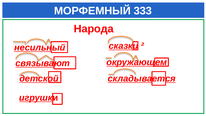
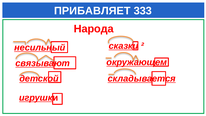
МОРФЕМНЫЙ: МОРФЕМНЫЙ -> ПРИБАВЛЯЕТ (92, 11)
